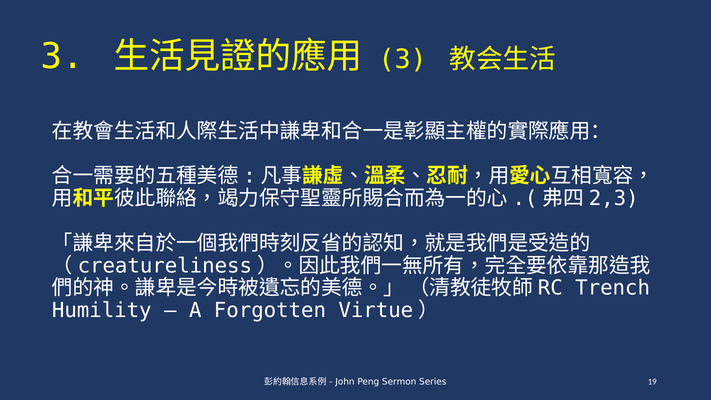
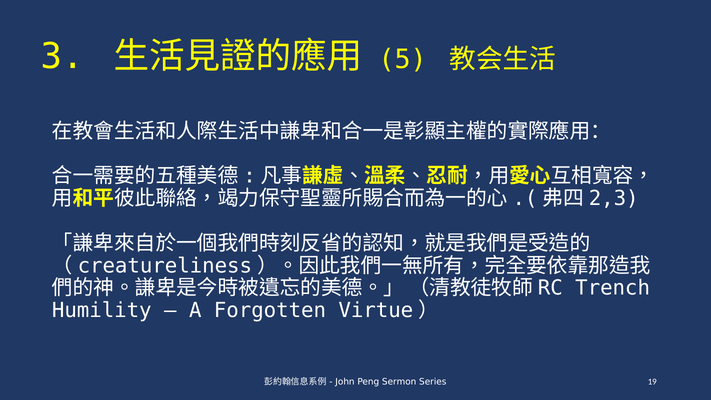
3: 3 -> 5 (403, 60)
